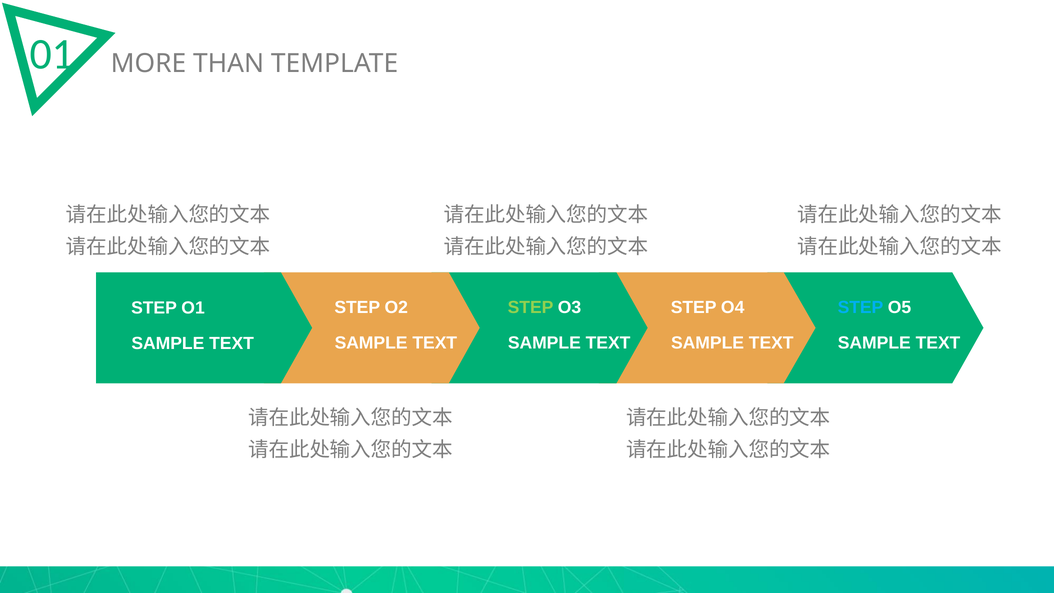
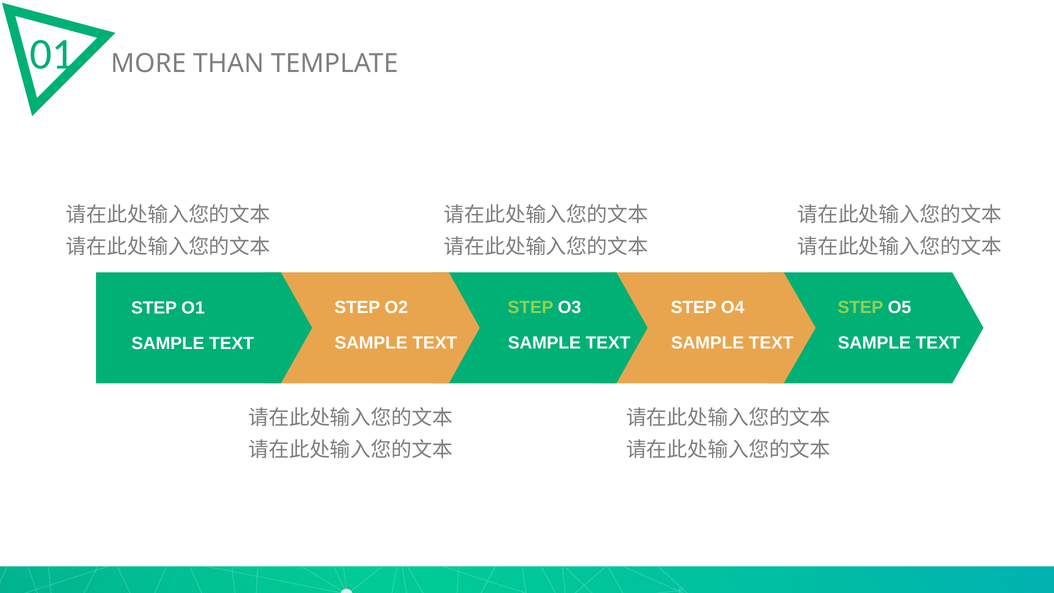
STEP colour: light blue -> light green (860, 307)
